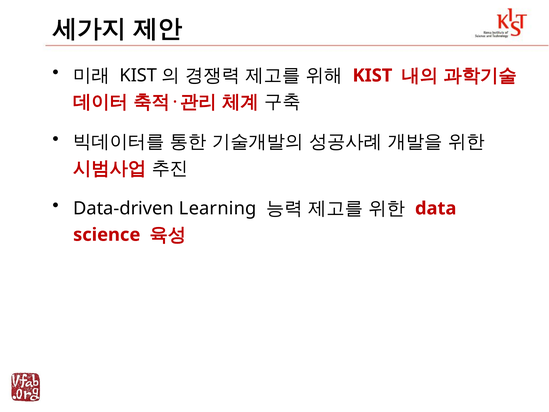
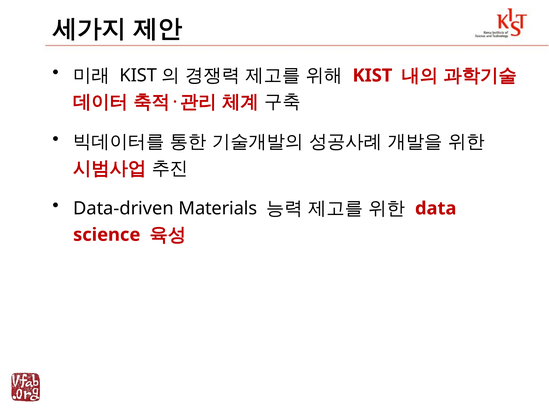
Learning: Learning -> Materials (218, 208)
